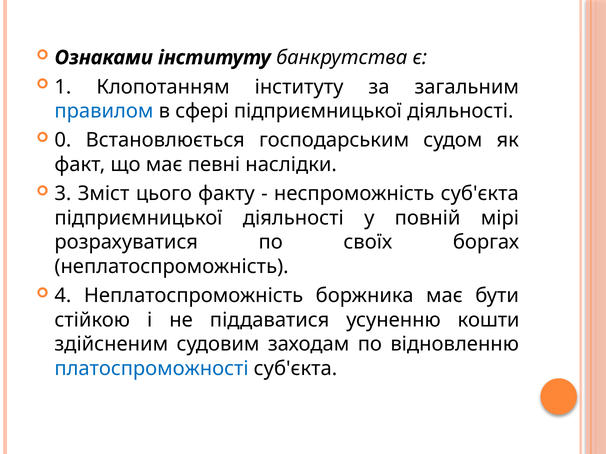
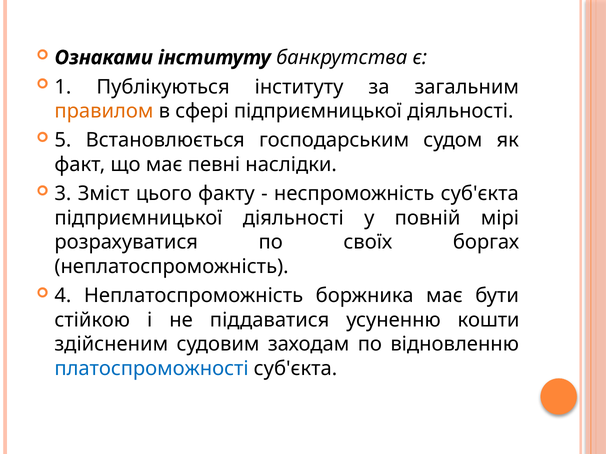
Клопотанням: Клопотанням -> Публікуються (163, 87)
правилом colour: blue -> orange (104, 111)
0: 0 -> 5 (63, 140)
